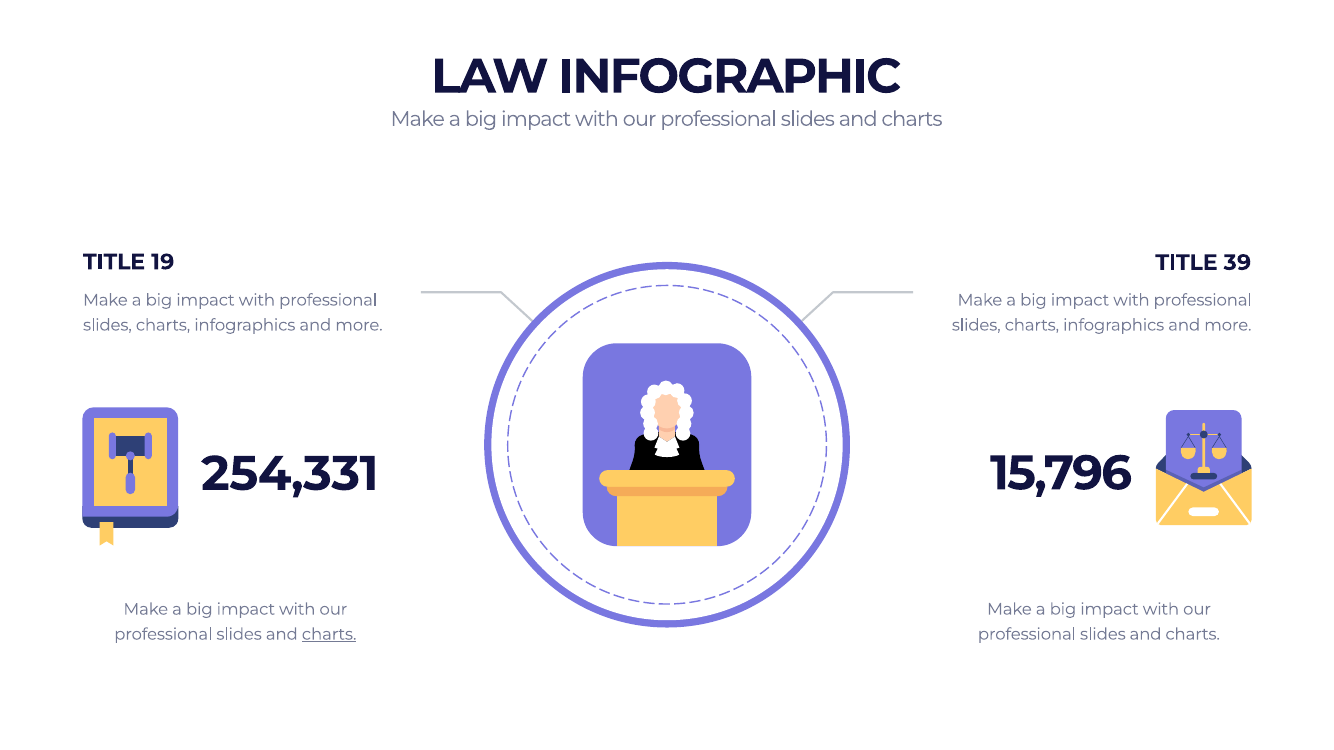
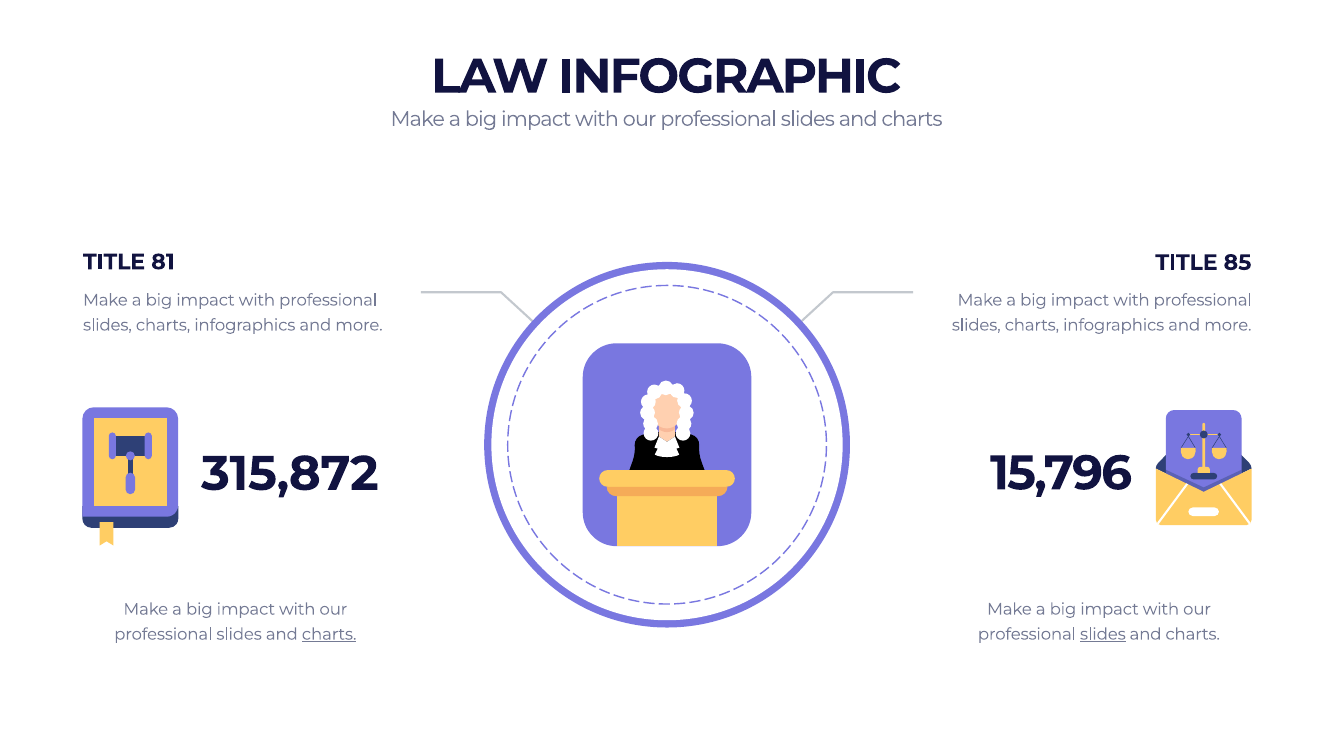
19: 19 -> 81 (163, 262)
39: 39 -> 85 (1237, 263)
254,331: 254,331 -> 315,872 (290, 474)
slides underline: none -> present (1103, 635)
